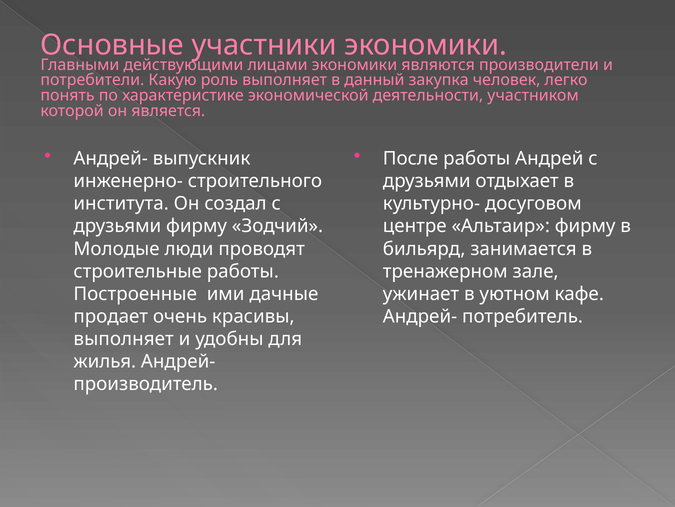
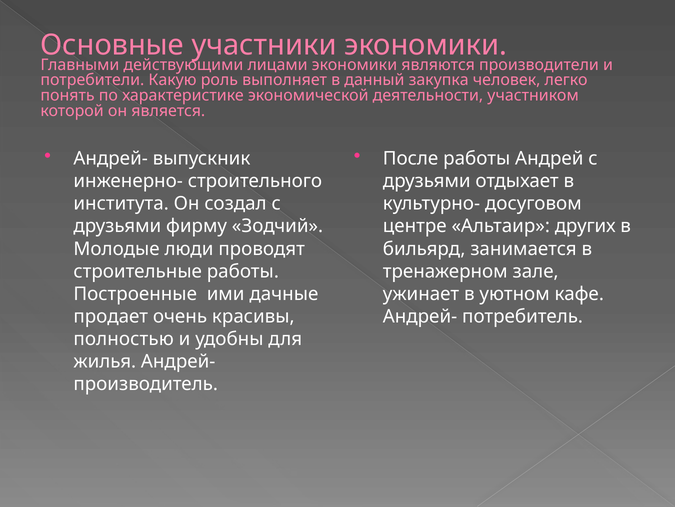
Альтаир фирму: фирму -> других (585, 226)
выполняет: выполняет -> полностью (124, 339)
